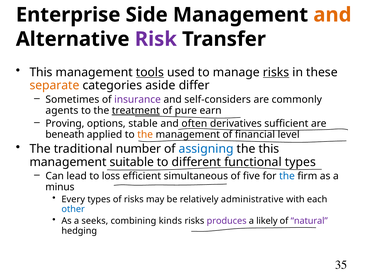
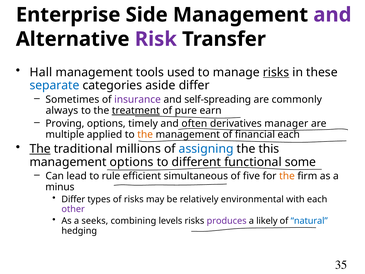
and colour: orange -> purple (332, 15)
This: This -> Hall (41, 72)
tools underline: present -> none (150, 72)
separate colour: orange -> blue (54, 85)
self-considers: self-considers -> self-spreading (218, 99)
agents: agents -> always (62, 110)
stable: stable -> timely (143, 123)
sufficient: sufficient -> manager (286, 123)
beneath: beneath -> multiple (65, 134)
financial level: level -> each (289, 134)
The underline: none -> present (40, 149)
number: number -> millions (138, 149)
management suitable: suitable -> options (132, 162)
functional types: types -> some (300, 162)
loss: loss -> rule (111, 176)
the colour: blue -> orange (287, 176)
Every: Every -> Differ (73, 199)
administrative: administrative -> environmental (252, 199)
other colour: blue -> purple (73, 209)
kinds: kinds -> levels (170, 221)
natural colour: purple -> blue (309, 221)
